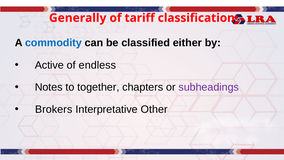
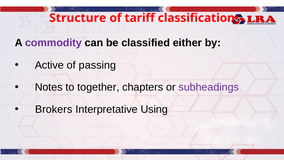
Generally: Generally -> Structure (78, 18)
commodity colour: blue -> purple (53, 43)
endless: endless -> passing (97, 65)
Other: Other -> Using (154, 109)
